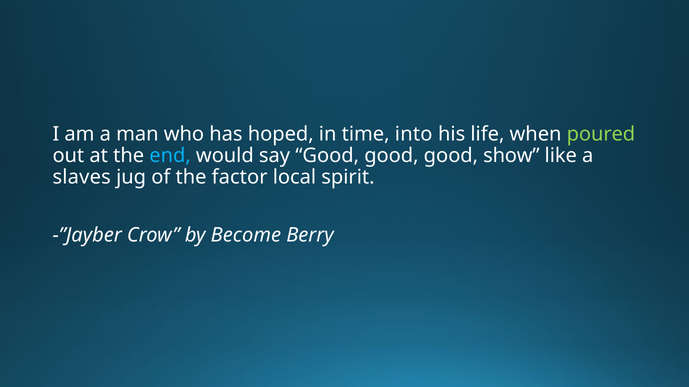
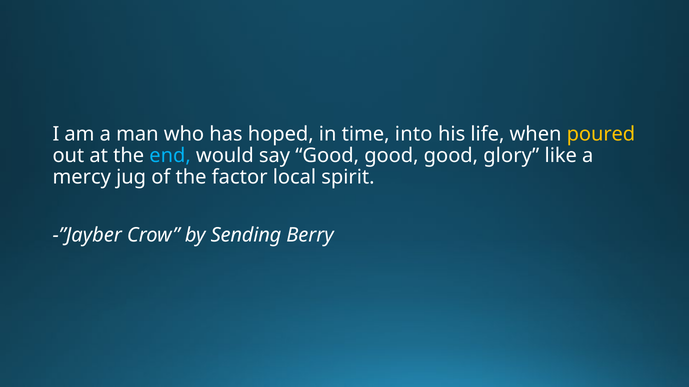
poured colour: light green -> yellow (601, 134)
show: show -> glory (511, 156)
slaves: slaves -> mercy (82, 178)
Become: Become -> Sending (246, 235)
